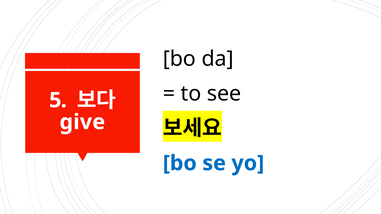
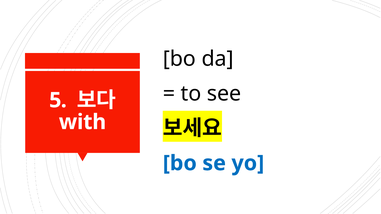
give: give -> with (83, 122)
